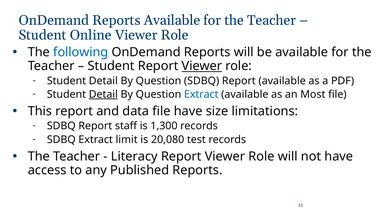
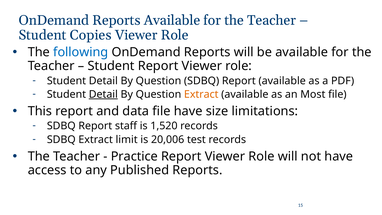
Online: Online -> Copies (91, 35)
Viewer underline: present -> none (202, 66)
Extract colour: blue -> orange (201, 94)
1,300: 1,300 -> 1,520 (164, 126)
20,080: 20,080 -> 20,006 (168, 139)
Literacy: Literacy -> Practice (134, 156)
